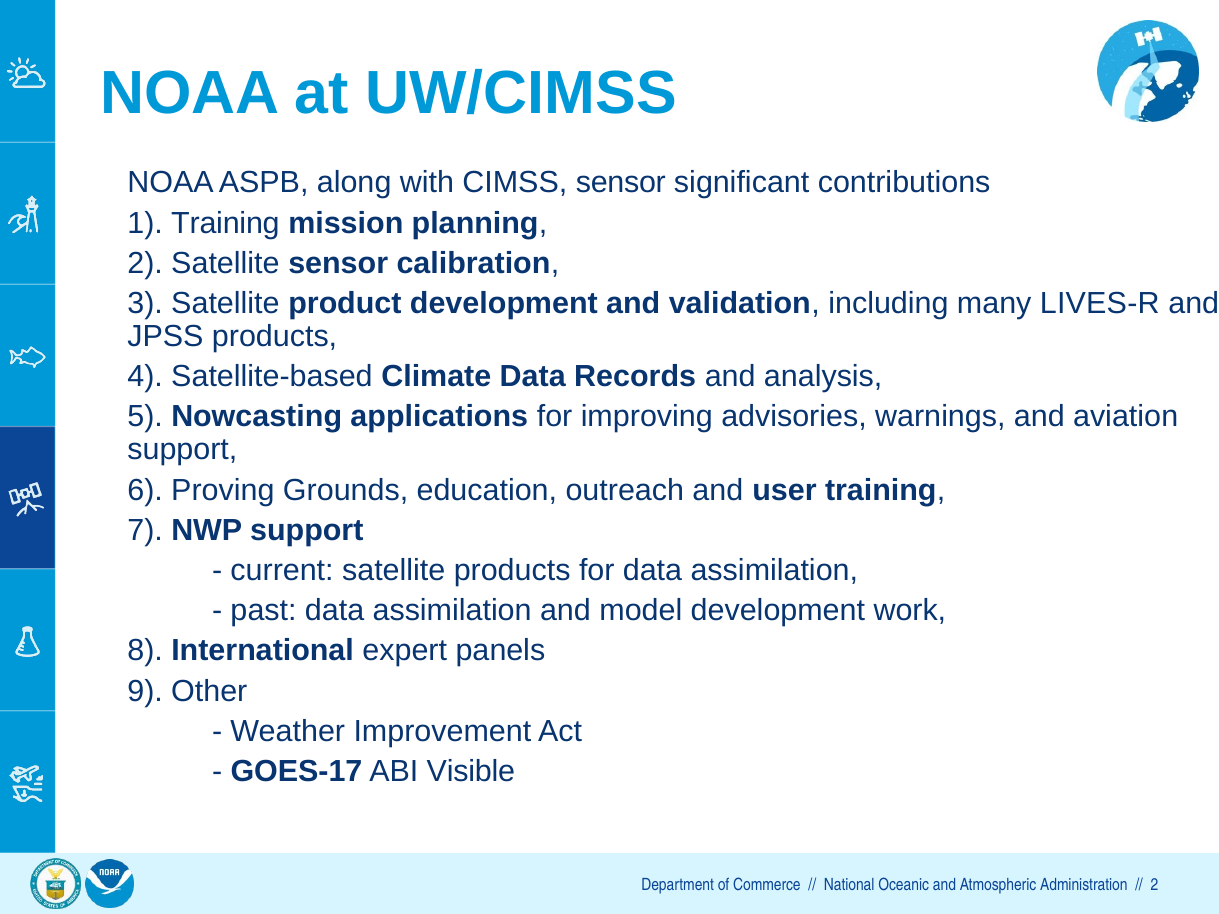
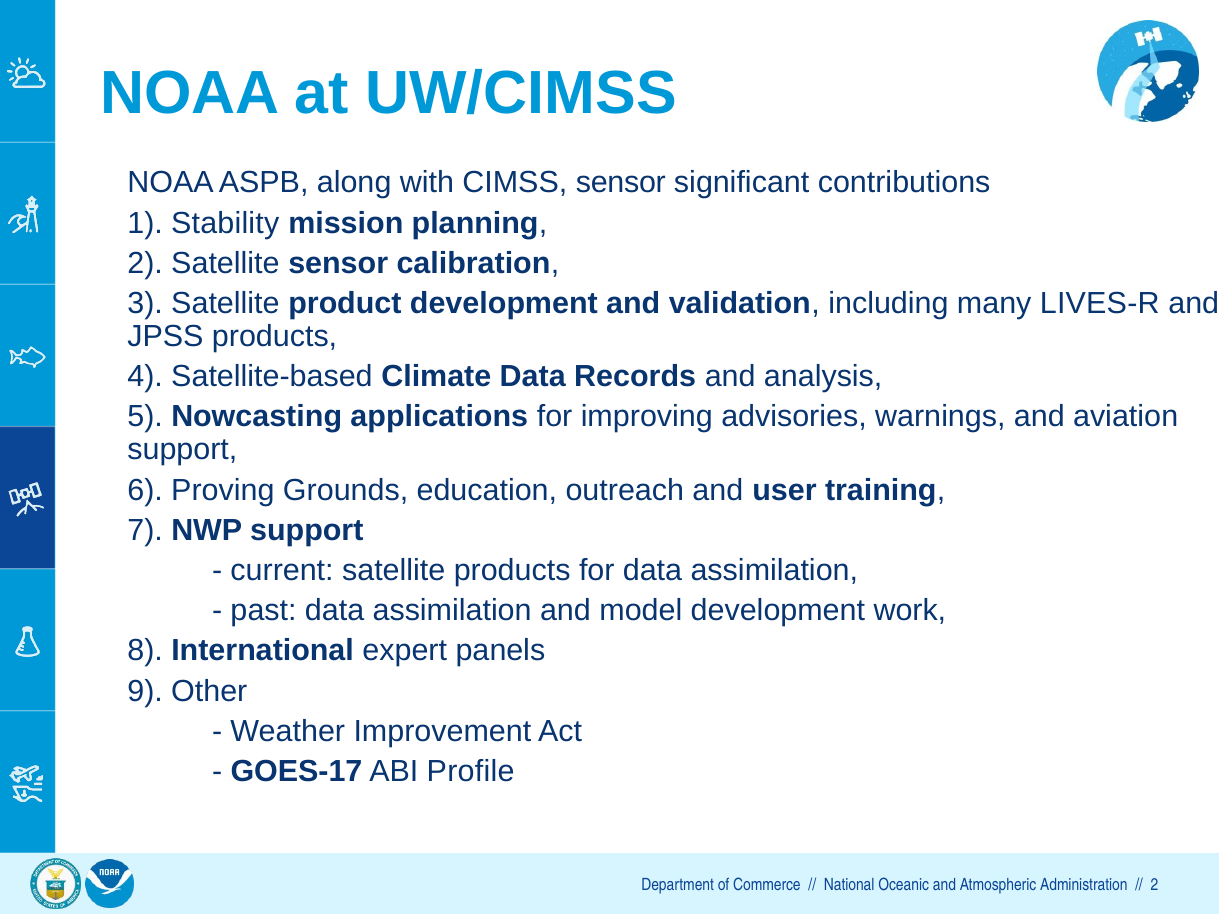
1 Training: Training -> Stability (225, 223)
Visible: Visible -> Profile (471, 772)
